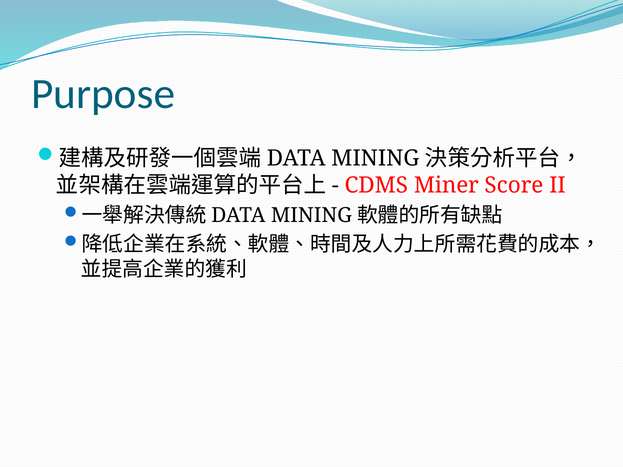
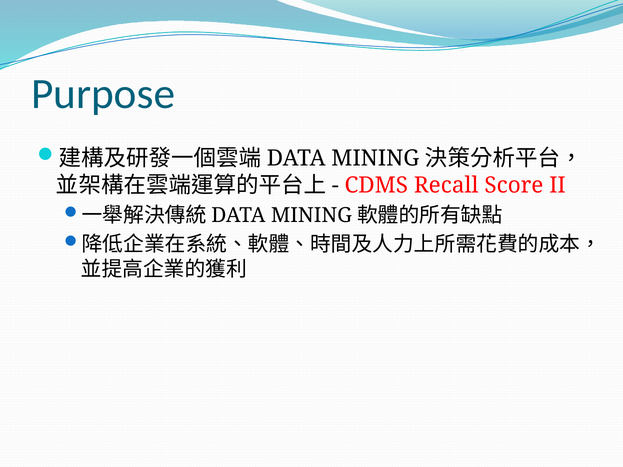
Miner: Miner -> Recall (446, 186)
